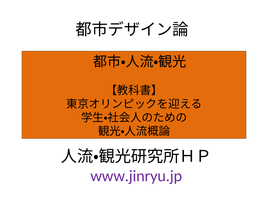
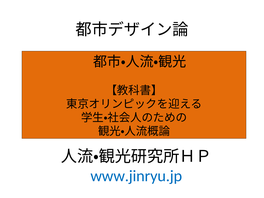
www.jinryu.jp colour: purple -> blue (136, 176)
